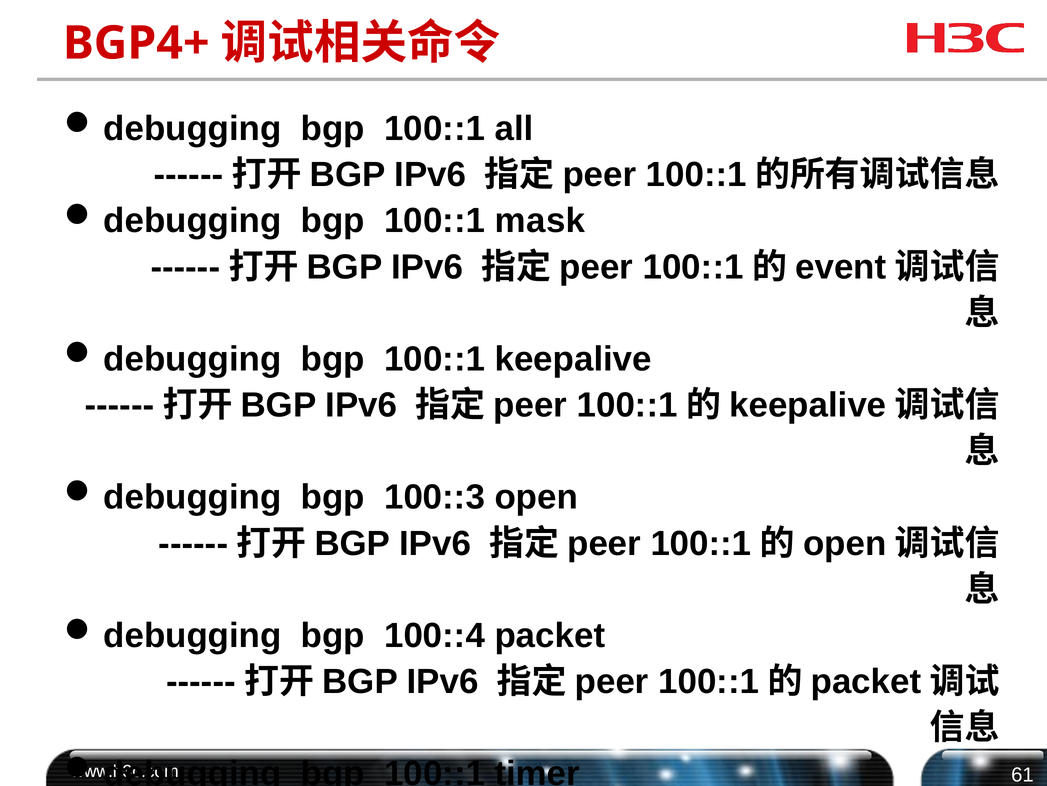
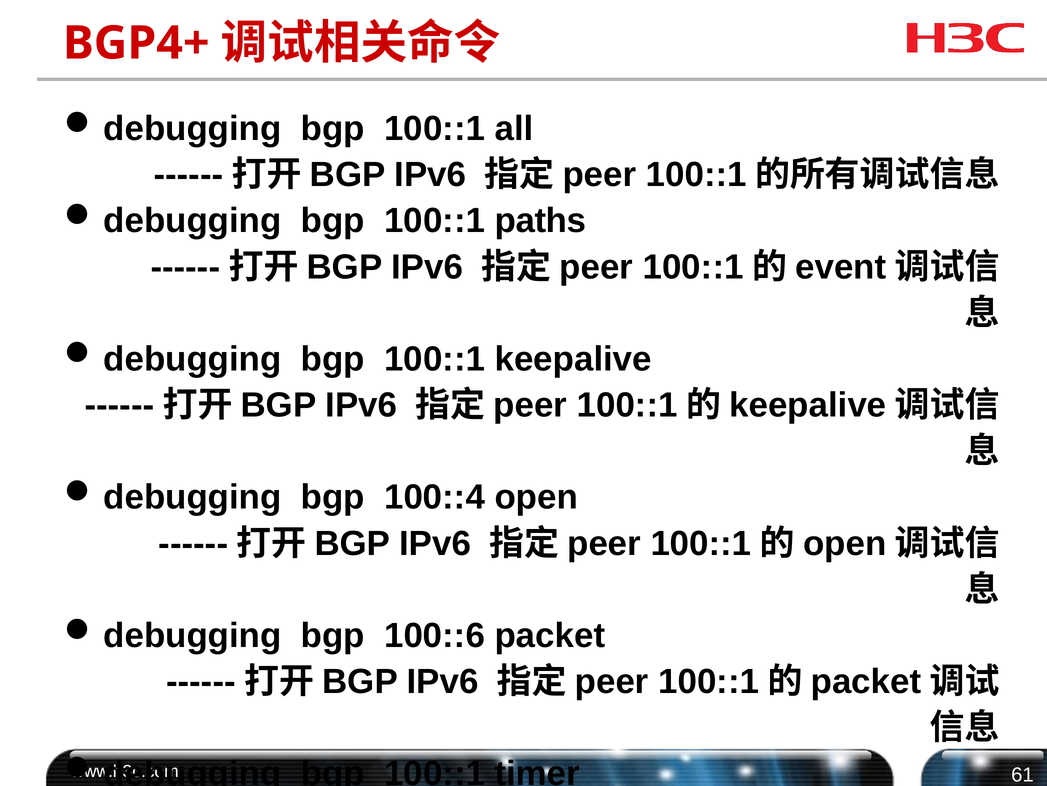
mask: mask -> paths (540, 221)
100::3: 100::3 -> 100::4 (435, 497)
100::4: 100::4 -> 100::6 (435, 635)
